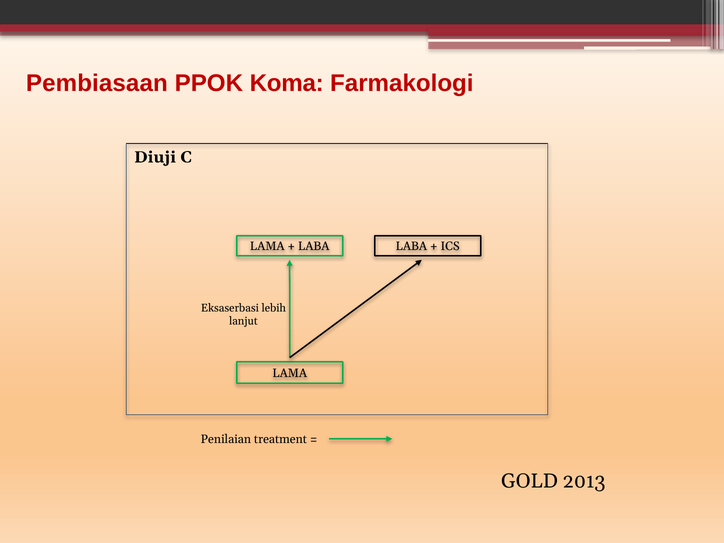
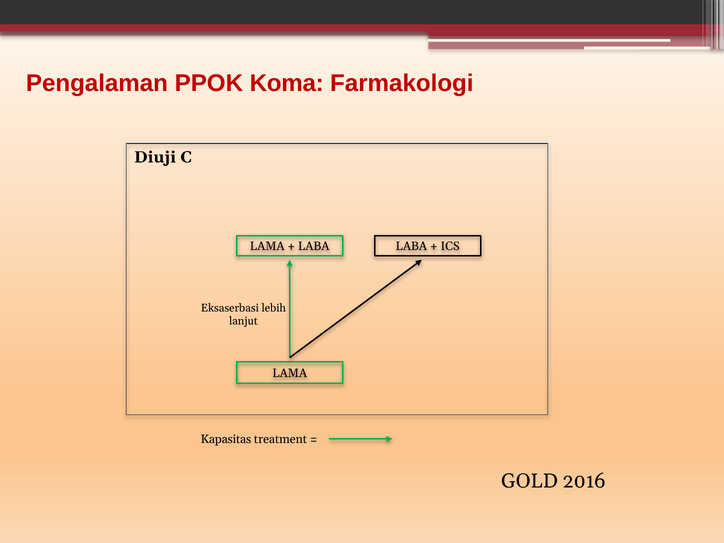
Pembiasaan: Pembiasaan -> Pengalaman (97, 83)
Penilaian: Penilaian -> Kapasitas (226, 439)
2013: 2013 -> 2016 (584, 481)
